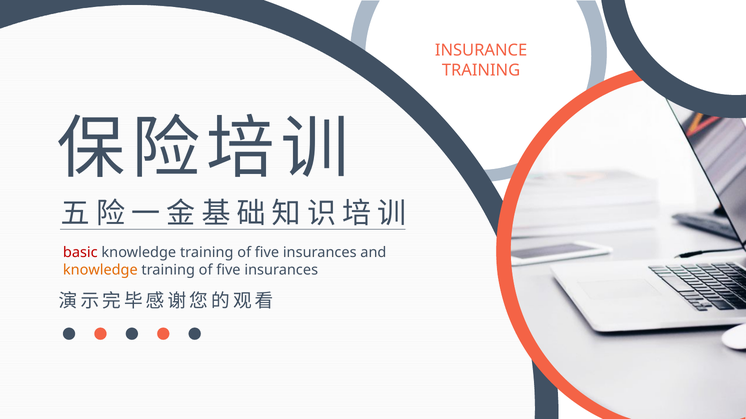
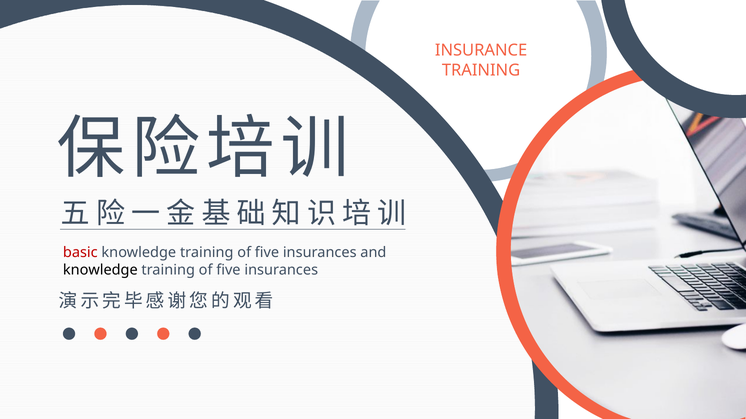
knowledge colour: orange -> black (100, 270)
